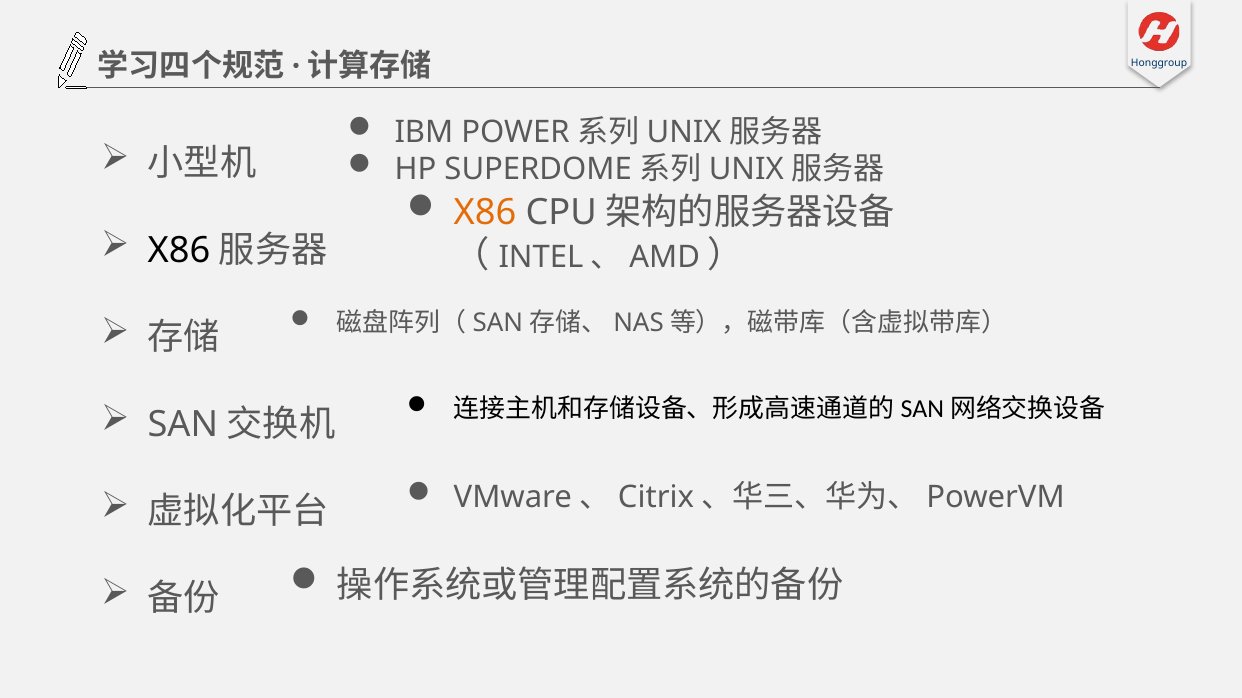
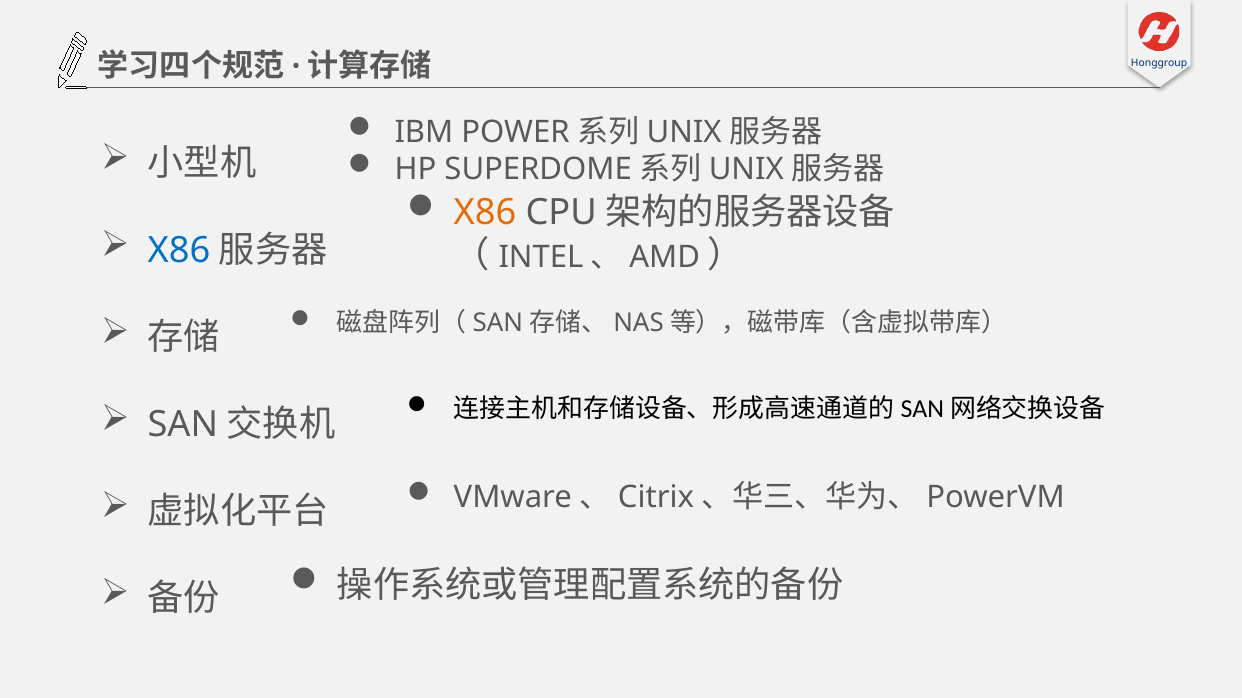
X86 colour: black -> blue (179, 251)
